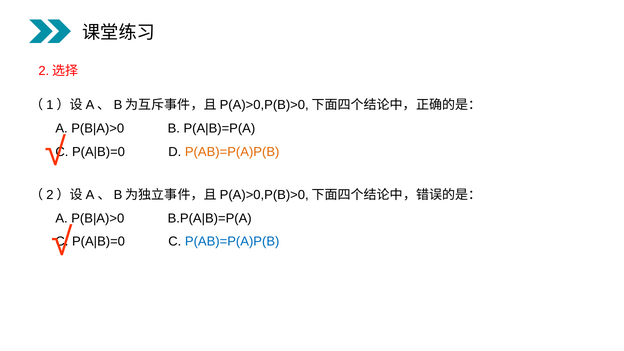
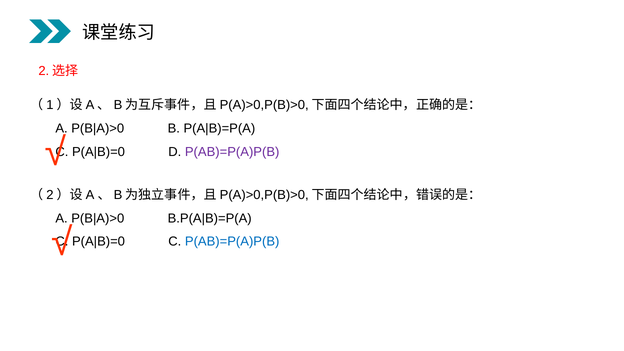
P(AB)=P(A)P(B colour: orange -> purple (232, 152)
